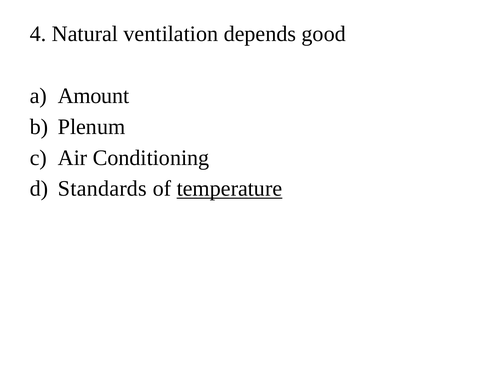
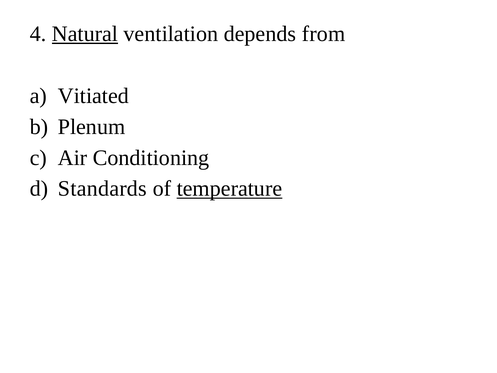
Natural underline: none -> present (85, 34)
good: good -> from (324, 34)
Amount: Amount -> Vitiated (93, 96)
